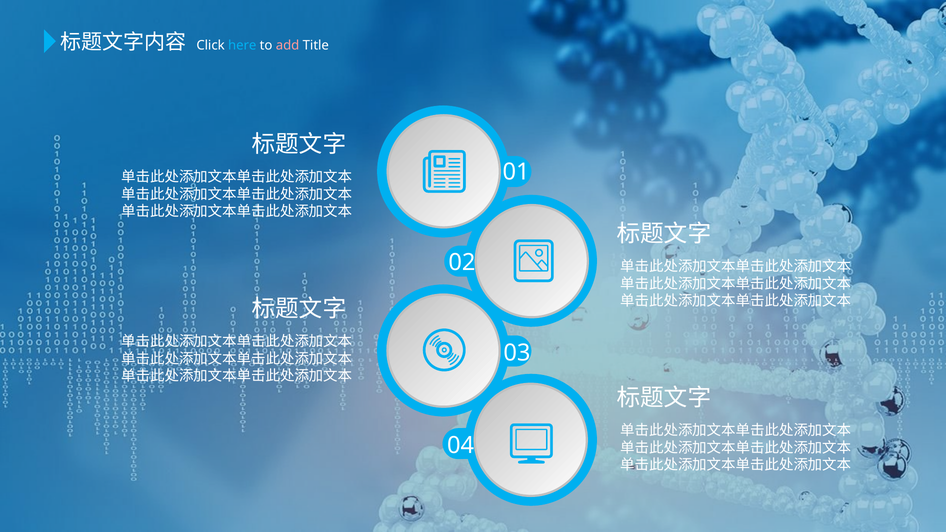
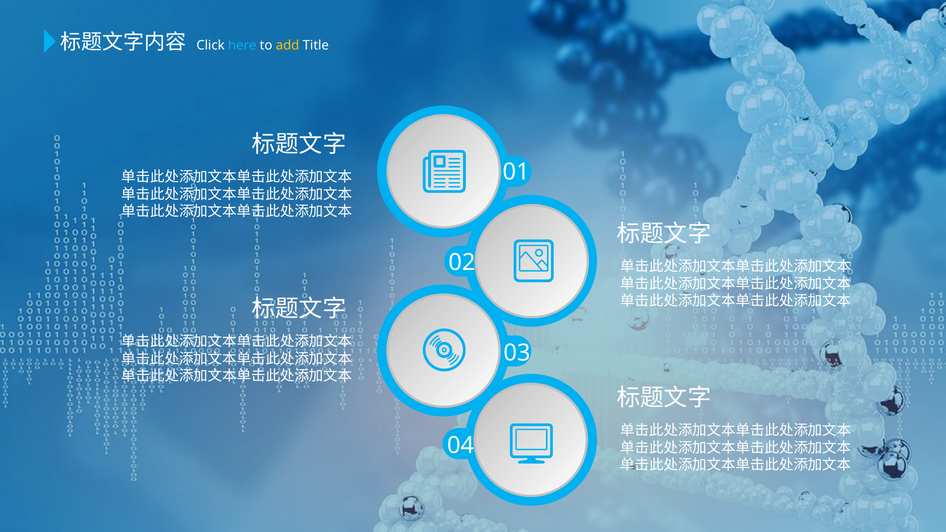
add colour: pink -> yellow (288, 46)
